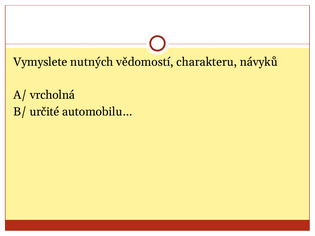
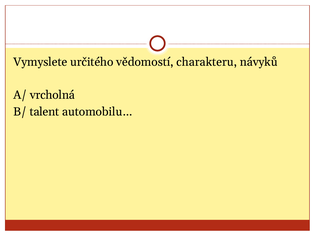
nutných: nutných -> určitého (92, 62)
určité: určité -> talent (44, 112)
